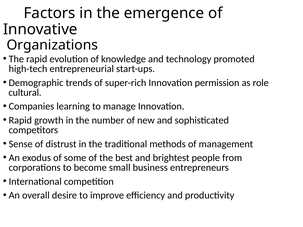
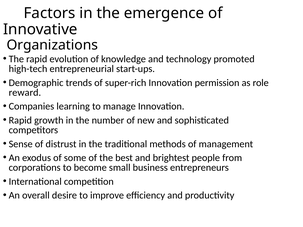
cultural: cultural -> reward (25, 93)
